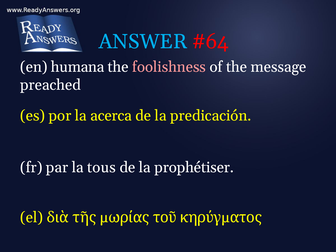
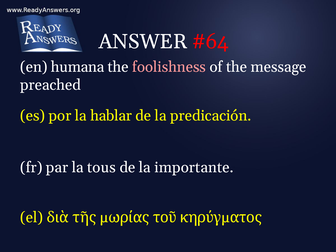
ANSWER colour: light blue -> white (143, 41)
acerca: acerca -> hablar (111, 116)
prophétiser: prophétiser -> importante (194, 167)
